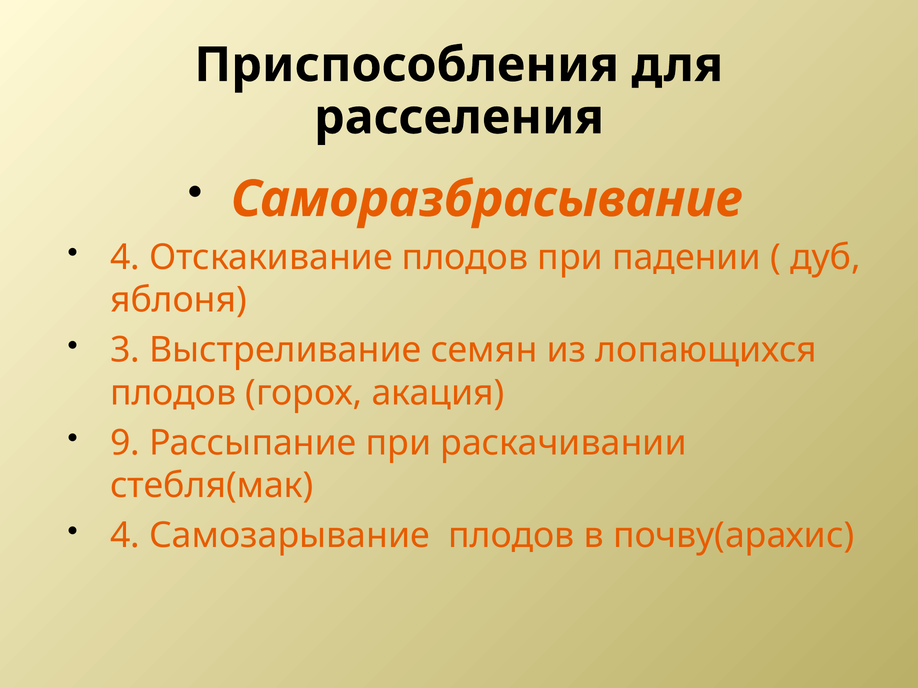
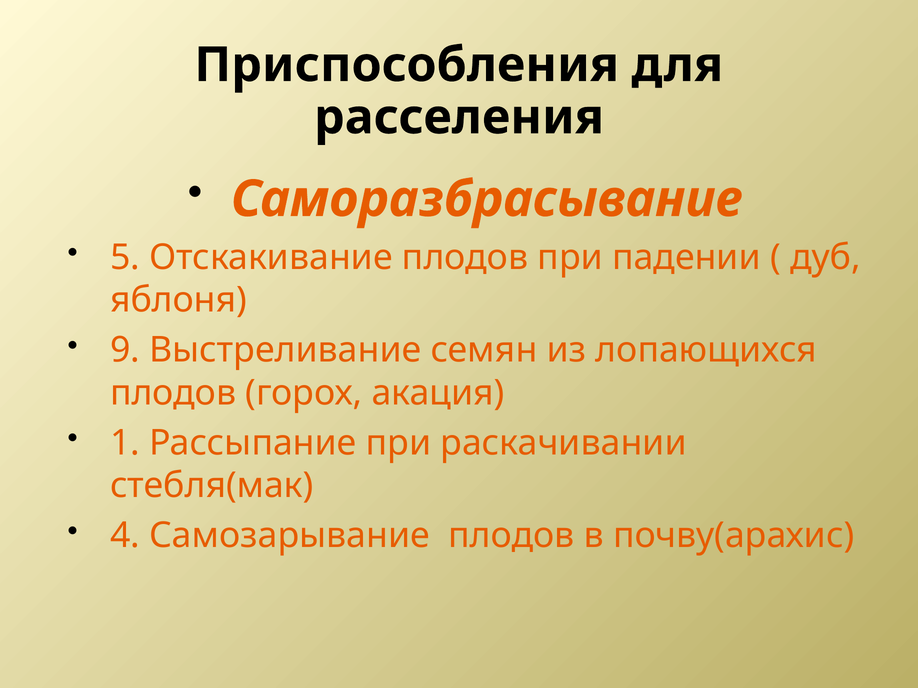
4: 4 -> 5 (125, 257)
3: 3 -> 9 (125, 350)
9: 9 -> 1 (125, 443)
